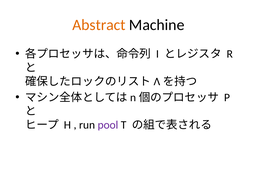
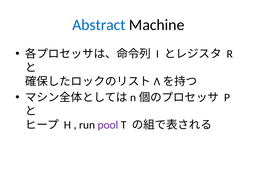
Abstract colour: orange -> blue (99, 25)
